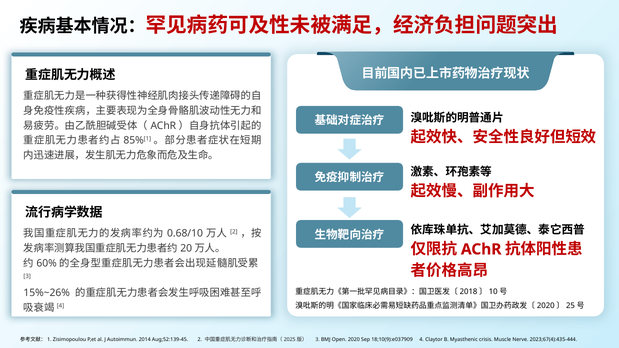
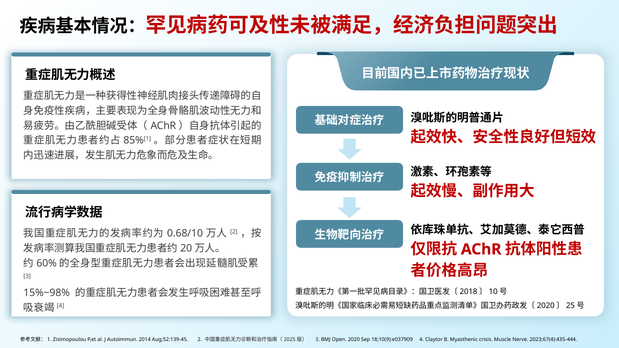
15%~26%: 15%~26% -> 15%~98% (47, 293)
